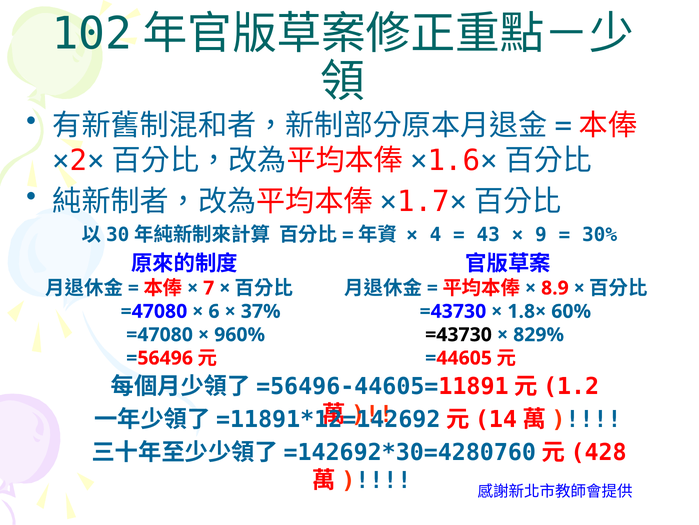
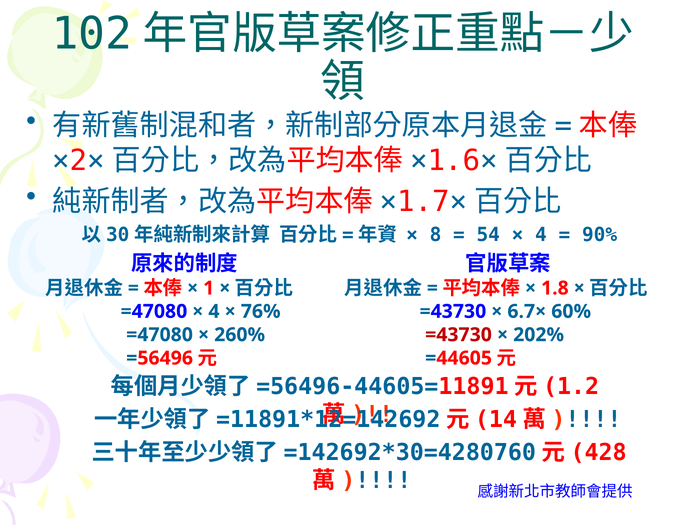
4: 4 -> 8 (436, 235)
43: 43 -> 54 (488, 235)
9: 9 -> 4 (541, 235)
30%: 30% -> 90% (600, 235)
7: 7 -> 1 (209, 288)
8.9: 8.9 -> 1.8 (555, 288)
6: 6 -> 4 (214, 311)
37%: 37% -> 76% (261, 311)
1.8×: 1.8× -> 6.7× (527, 311)
960%: 960% -> 260% (240, 334)
=43730 colour: black -> red (459, 334)
829%: 829% -> 202% (539, 334)
